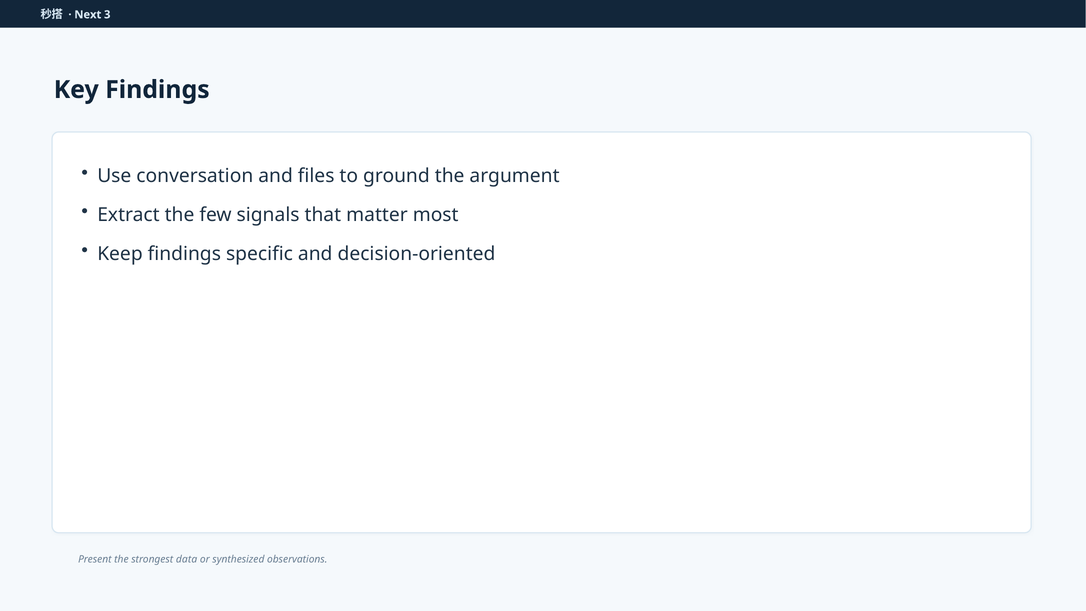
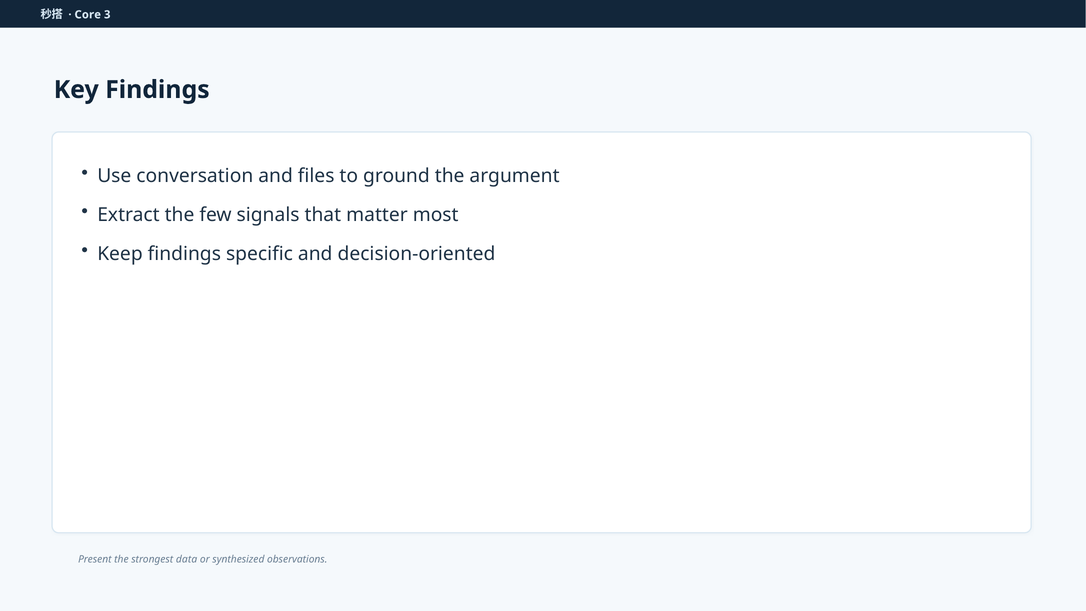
Next: Next -> Core (88, 15)
